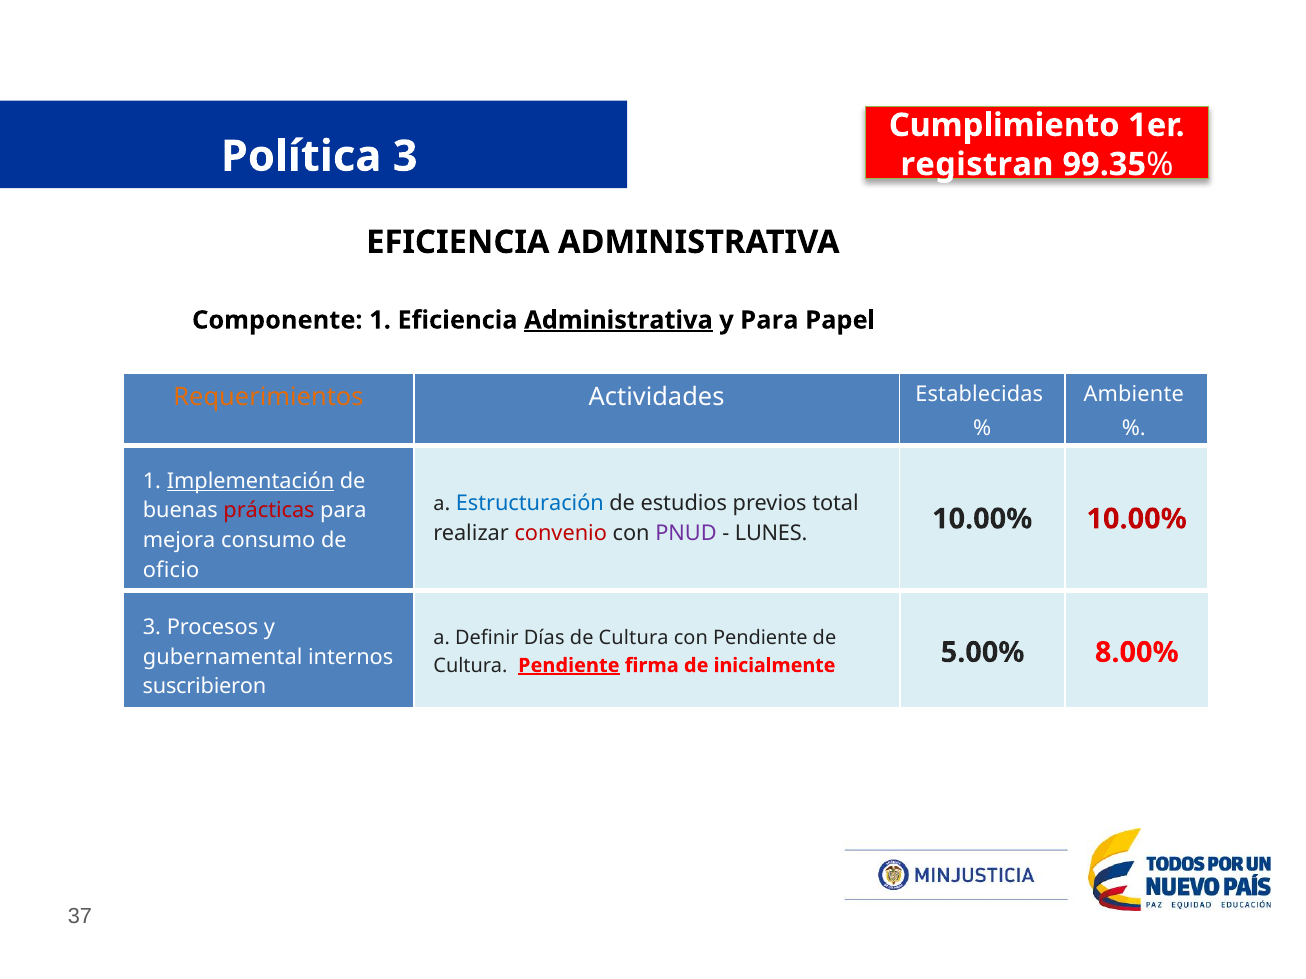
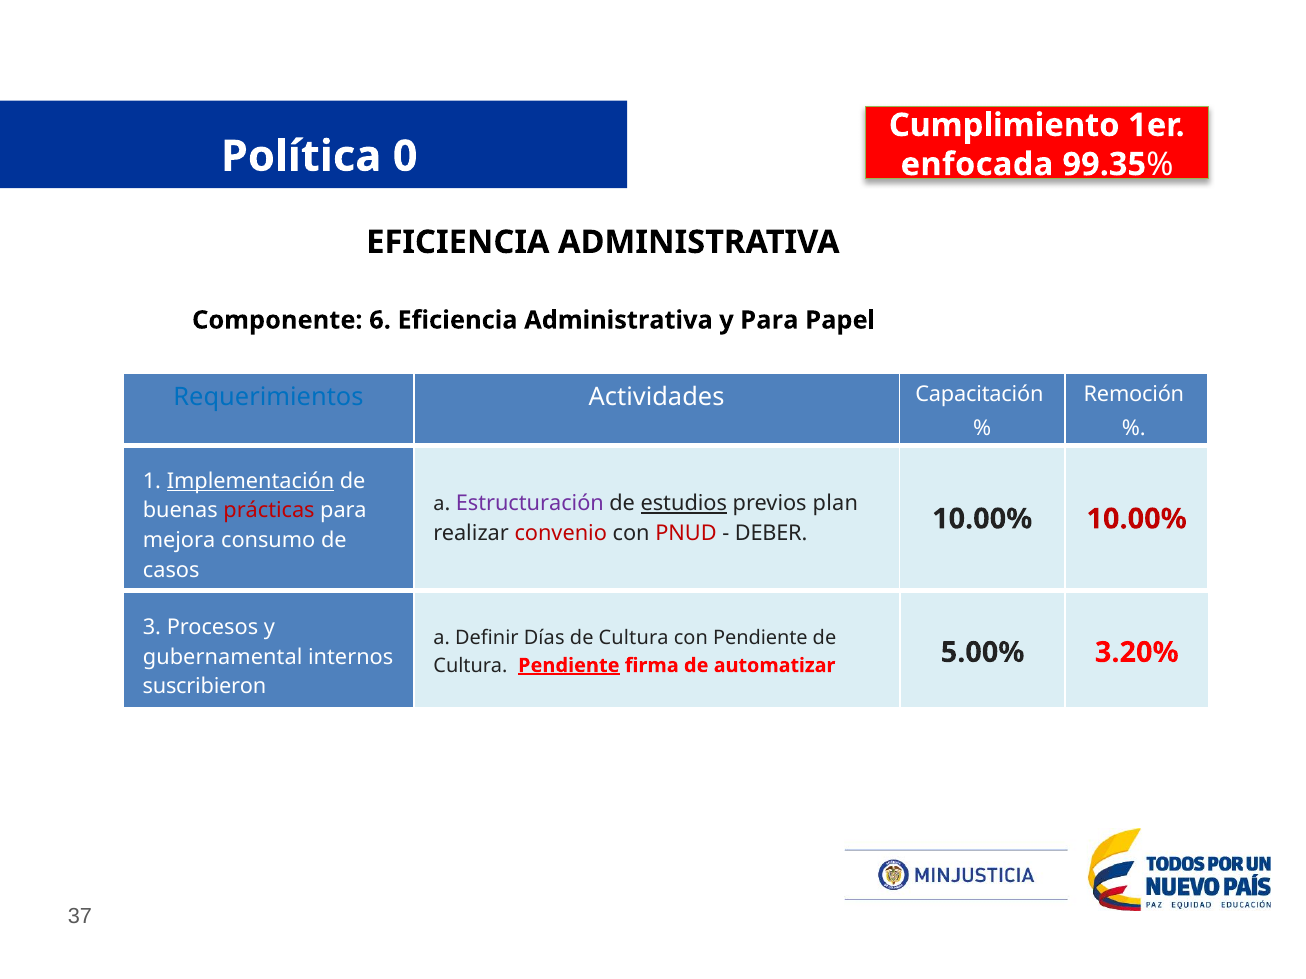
Política 3: 3 -> 0 (405, 156)
registran: registran -> enfocada (977, 165)
Componente 1: 1 -> 6 (380, 320)
Administrativa underline: present -> none (618, 320)
Ambiente: Ambiente -> Remoción (1134, 394)
Requerimientos colour: orange -> blue (268, 398)
Establecidas: Establecidas -> Capacitación (979, 394)
Estructuración colour: blue -> purple (530, 504)
estudios underline: none -> present (684, 504)
total: total -> plan (835, 504)
PNUD colour: purple -> red (686, 534)
LUNES: LUNES -> DEBER (771, 534)
oficio: oficio -> casos (171, 570)
inicialmente: inicialmente -> automatizar (775, 666)
8.00%: 8.00% -> 3.20% (1137, 653)
